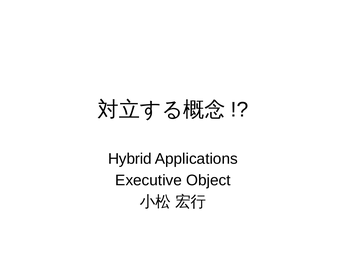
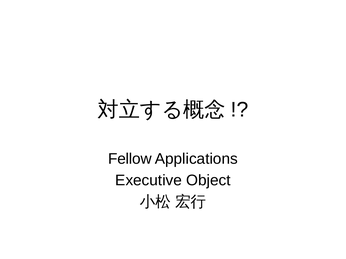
Hybrid: Hybrid -> Fellow (130, 159)
